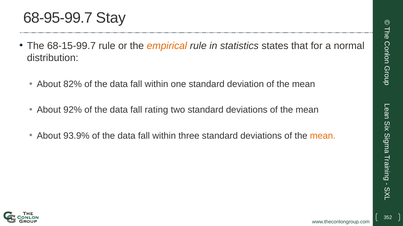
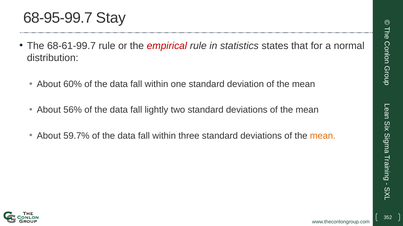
68-15-99.7: 68-15-99.7 -> 68-61-99.7 (71, 46)
empirical colour: orange -> red (167, 46)
82%: 82% -> 60% (73, 84)
92%: 92% -> 56% (73, 110)
rating: rating -> lightly (156, 110)
93.9%: 93.9% -> 59.7% (76, 136)
